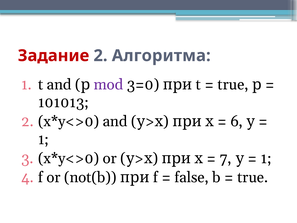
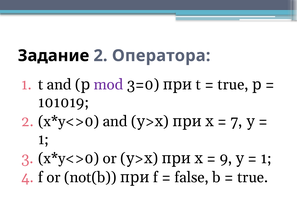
Задание colour: red -> black (53, 56)
Алгоритма: Алгоритма -> Оператора (161, 56)
101013: 101013 -> 101019 (64, 102)
6: 6 -> 7 (236, 121)
7: 7 -> 9 (226, 158)
